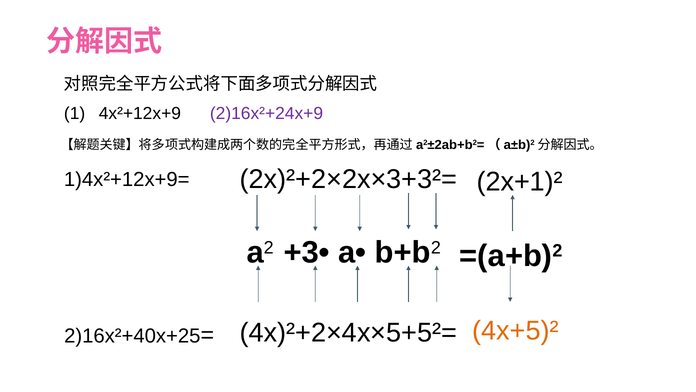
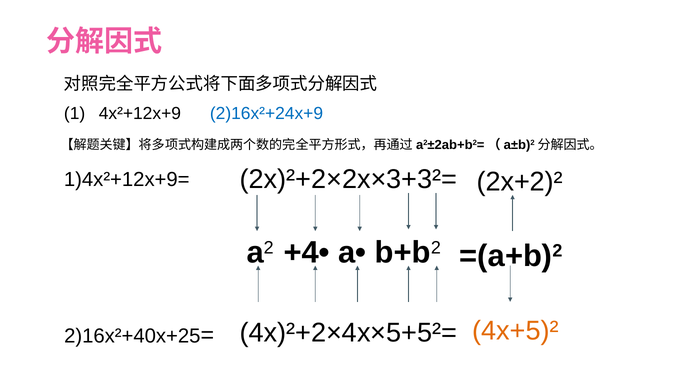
2)16x²+24x+9 colour: purple -> blue (266, 113)
2x+1)²: 2x+1)² -> 2x+2)² (520, 182)
+3•: +3• -> +4• (307, 252)
